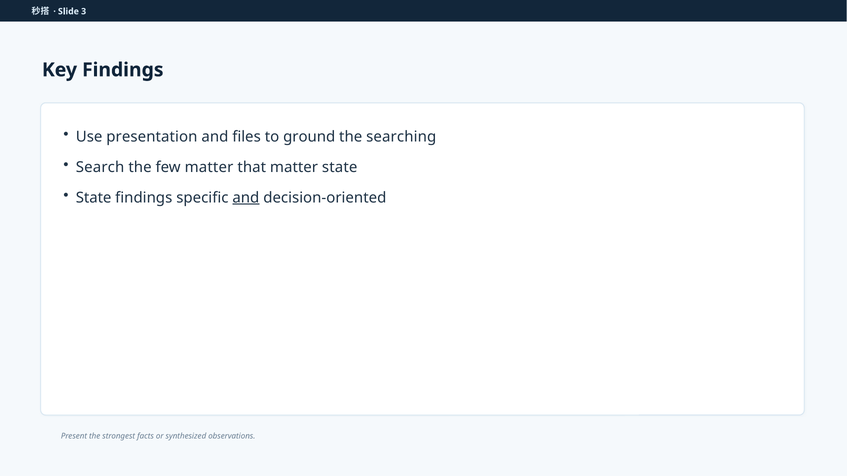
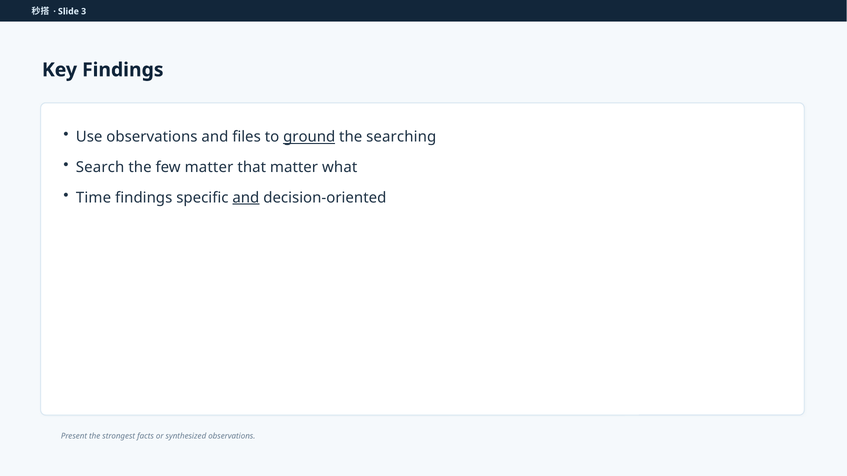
Use presentation: presentation -> observations (152, 137)
ground underline: none -> present (309, 137)
matter state: state -> what (340, 167)
State: State -> Time (94, 198)
